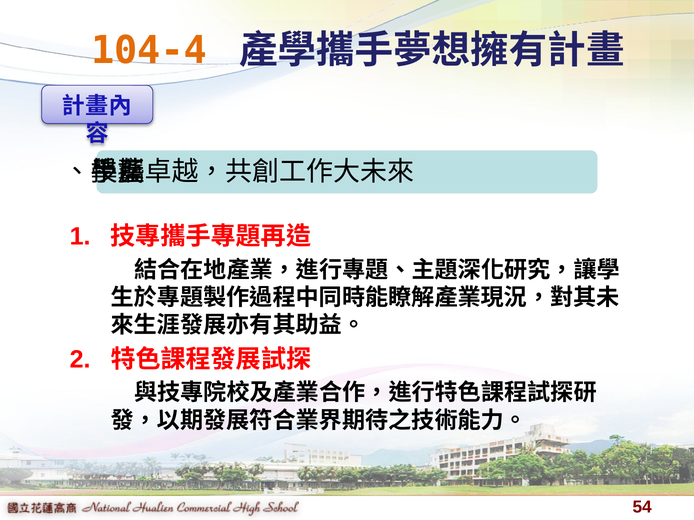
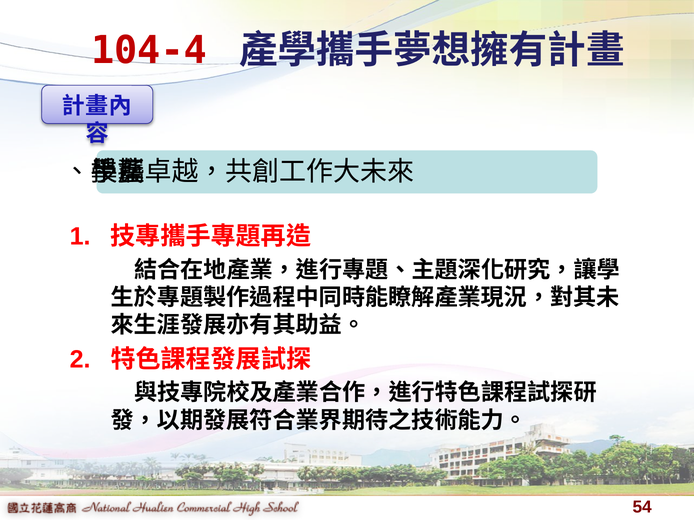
104-4 colour: orange -> red (149, 51)
